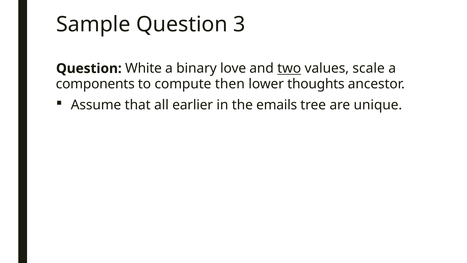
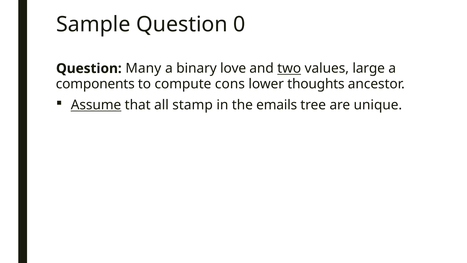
3: 3 -> 0 (239, 24)
White: White -> Many (143, 68)
scale: scale -> large (369, 68)
then: then -> cons (230, 84)
Assume underline: none -> present (96, 105)
earlier: earlier -> stamp (193, 105)
